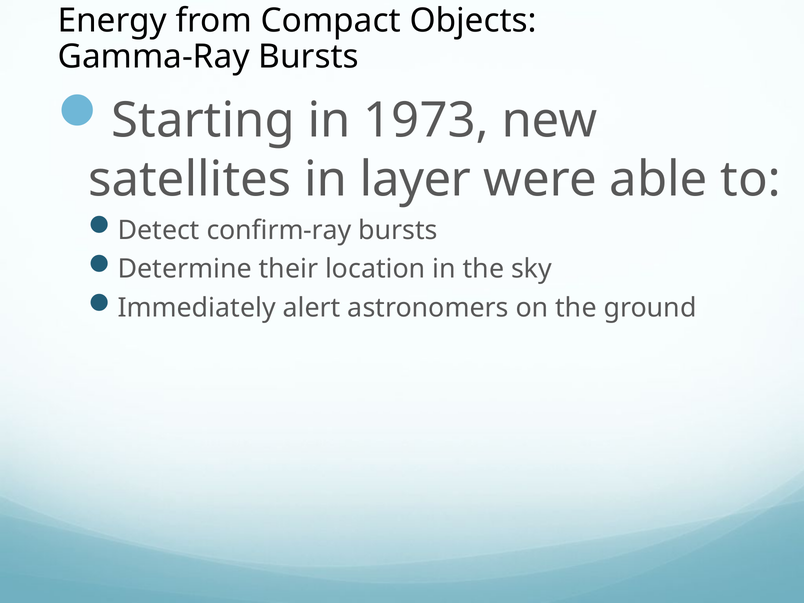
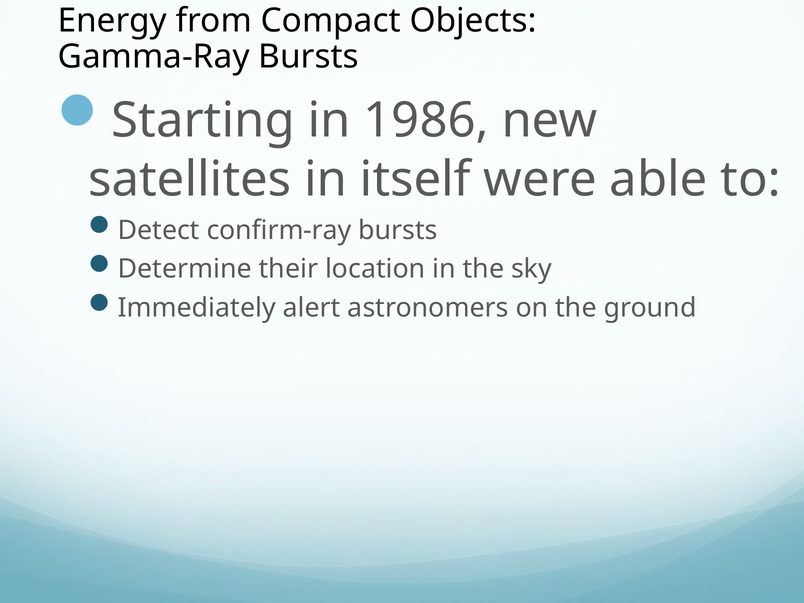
1973: 1973 -> 1986 (426, 121)
layer: layer -> itself (415, 179)
